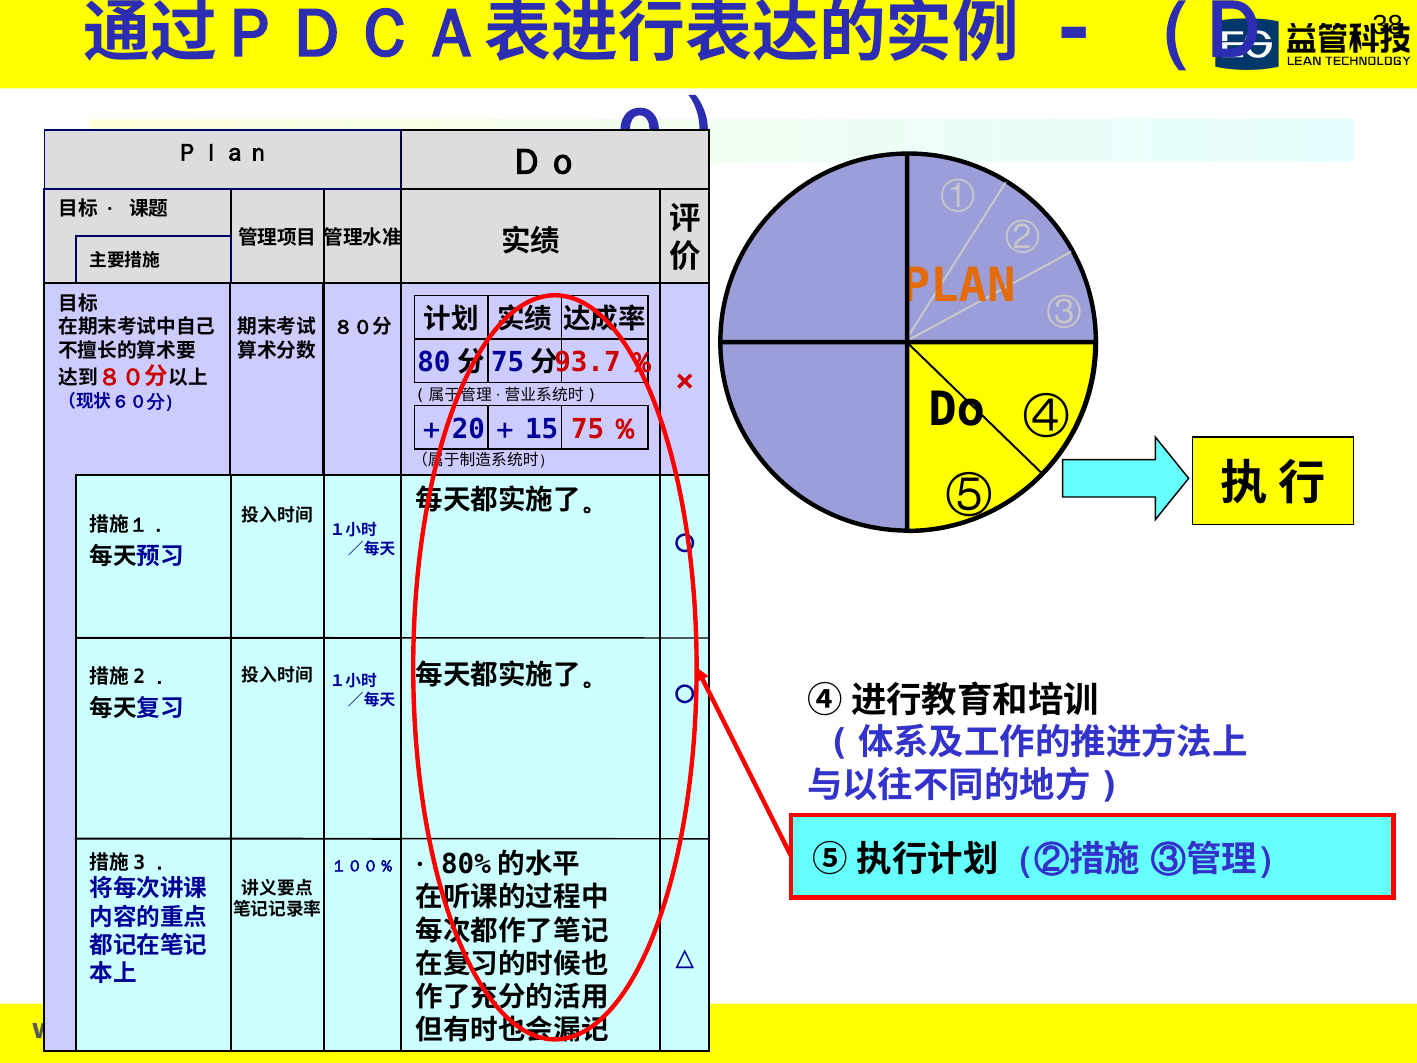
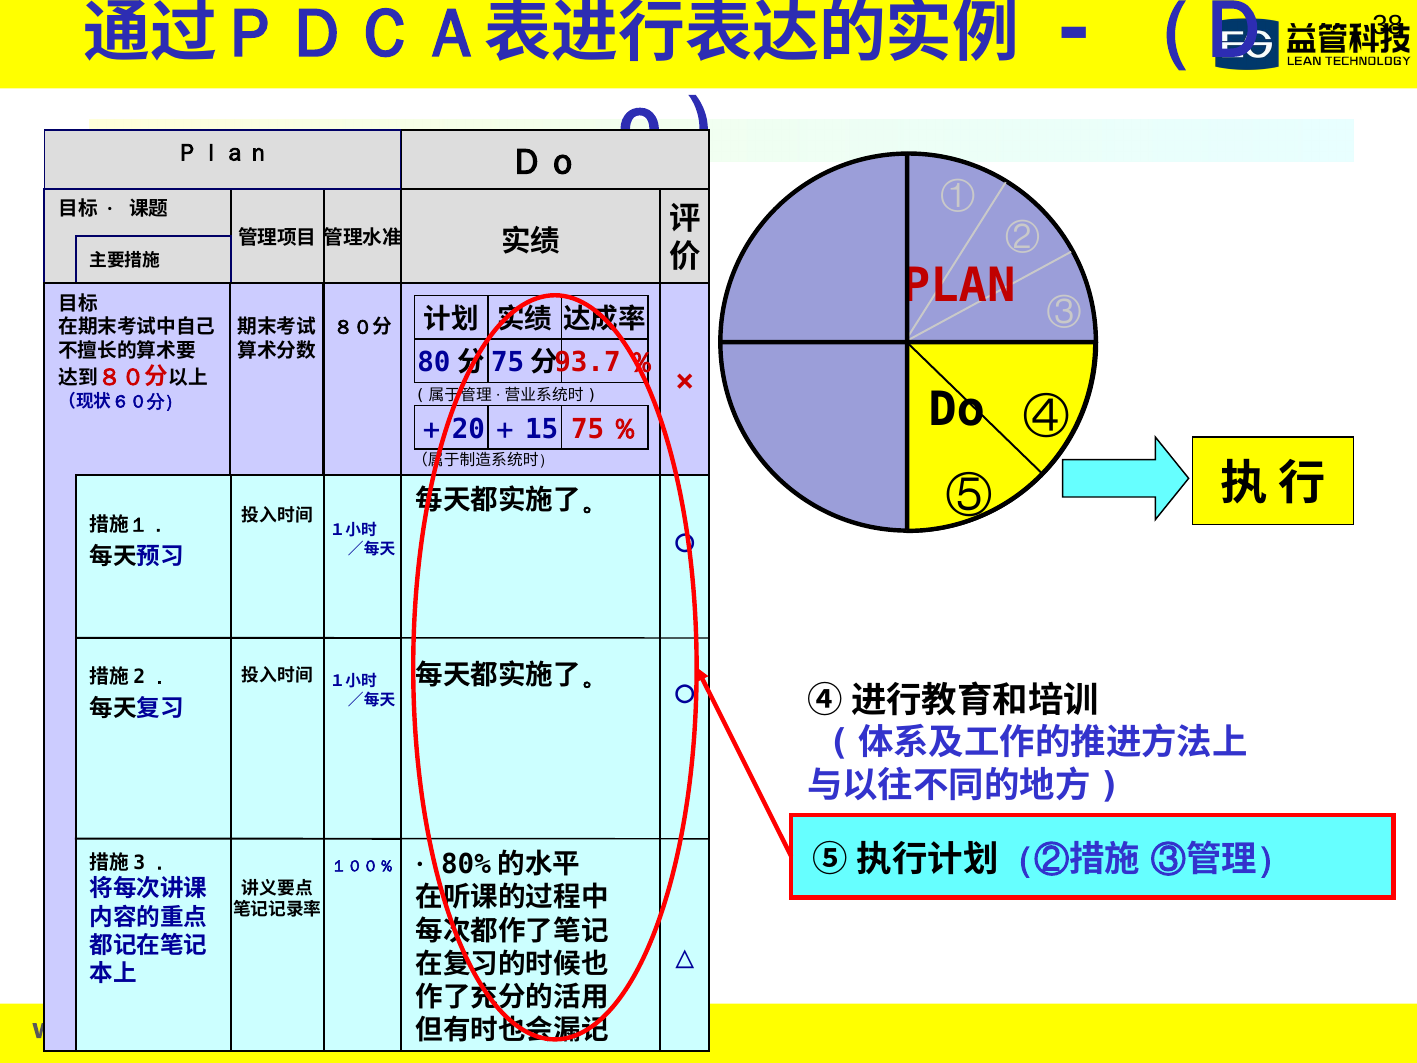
PLAN colour: orange -> red (959, 286)
